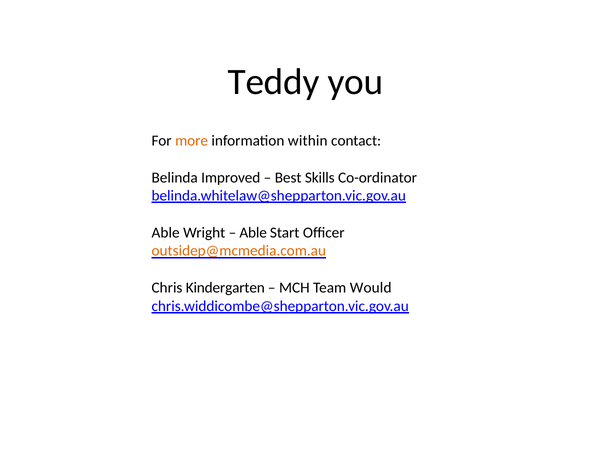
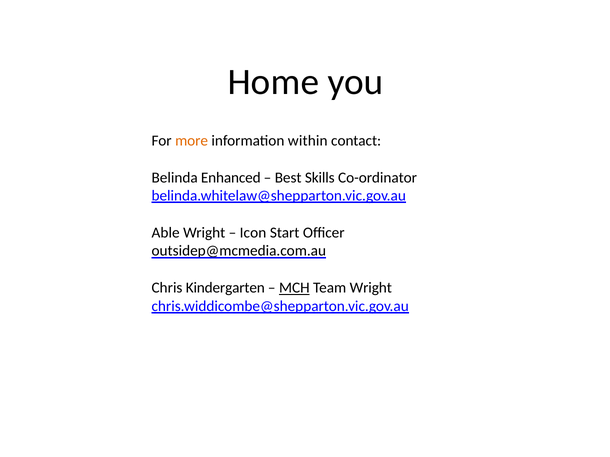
Teddy: Teddy -> Home (273, 82)
Improved: Improved -> Enhanced (231, 178)
Able: Able -> Icon (253, 233)
outsidep@mcmedia.com.au colour: orange -> black (239, 251)
MCH underline: none -> present (294, 288)
Team Would: Would -> Wright (371, 288)
